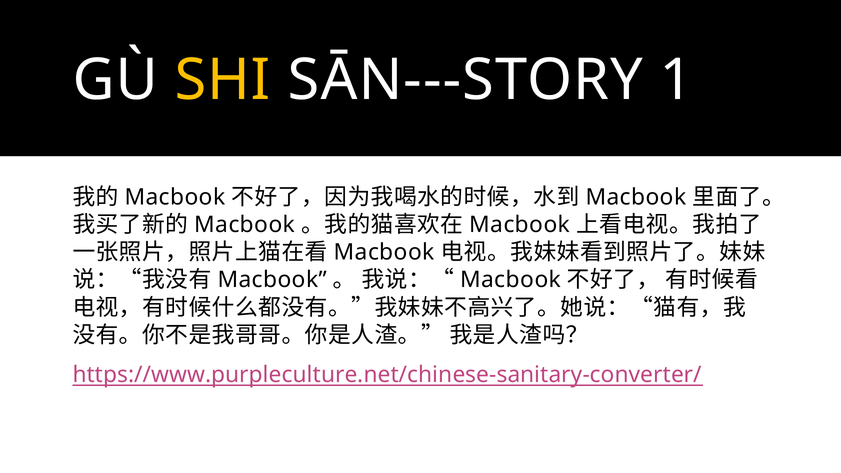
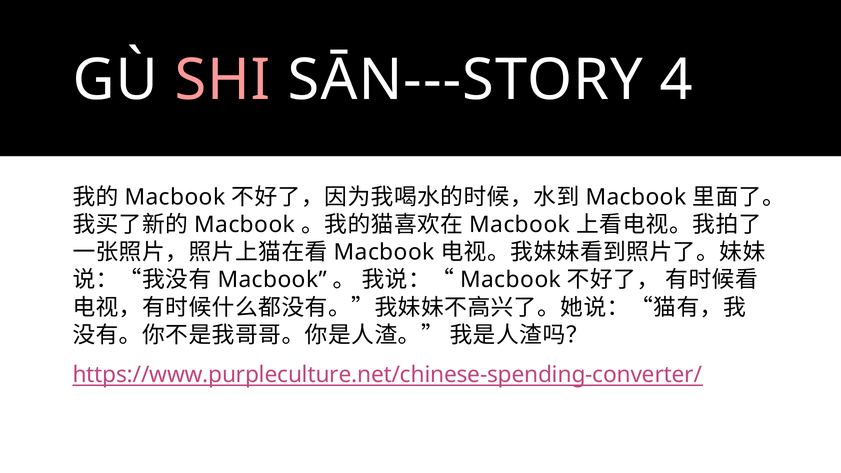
SHI colour: yellow -> pink (223, 80)
1: 1 -> 4 (676, 80)
https://www.purpleculture.net/chinese-sanitary-converter/: https://www.purpleculture.net/chinese-sanitary-converter/ -> https://www.purpleculture.net/chinese-spending-converter/ (387, 375)
